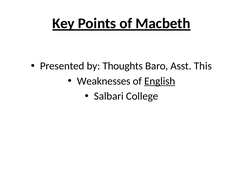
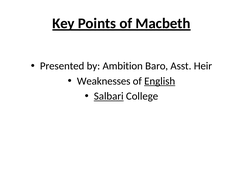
Thoughts: Thoughts -> Ambition (123, 66)
This: This -> Heir (203, 66)
Salbari underline: none -> present (109, 96)
